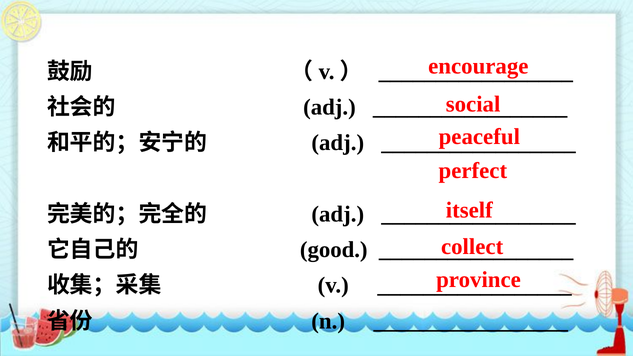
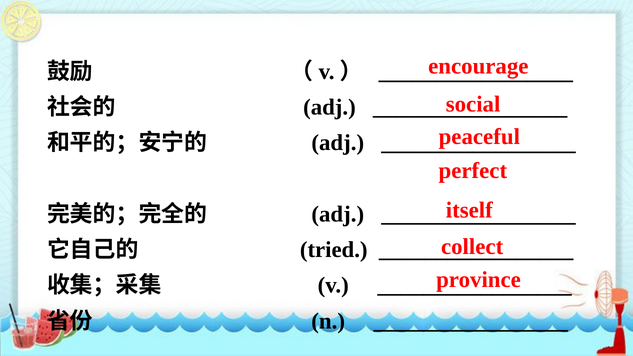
good: good -> tried (334, 250)
